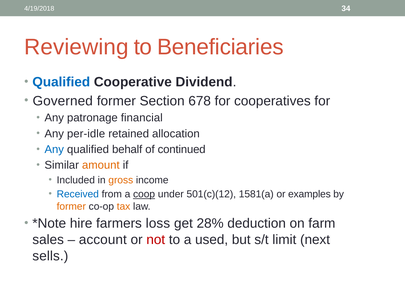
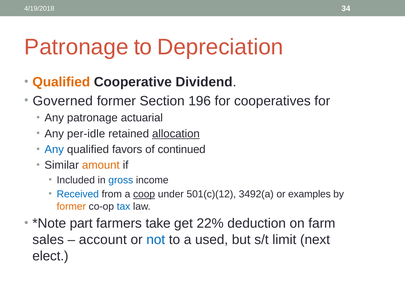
Reviewing: Reviewing -> Patronage (76, 47)
Beneficiaries: Beneficiaries -> Depreciation (220, 47)
Qualified colour: blue -> orange (61, 82)
678: 678 -> 196 (200, 101)
financial: financial -> actuarial (142, 118)
allocation underline: none -> present (176, 134)
behalf: behalf -> favors (127, 149)
gross colour: orange -> blue (121, 180)
1581(a: 1581(a -> 3492(a (256, 194)
tax colour: orange -> blue (124, 206)
hire: hire -> part (81, 223)
loss: loss -> take (158, 223)
28%: 28% -> 22% (210, 223)
not colour: red -> blue (156, 240)
sells: sells -> elect (50, 256)
